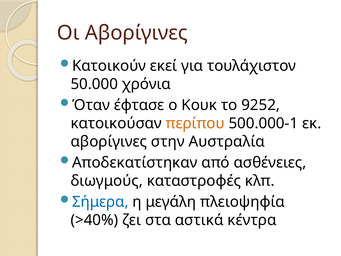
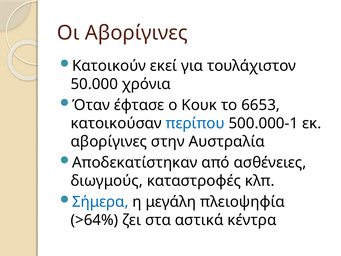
9252: 9252 -> 6653 (261, 105)
περίπου colour: orange -> blue (195, 123)
>40%: >40% -> >64% (94, 220)
